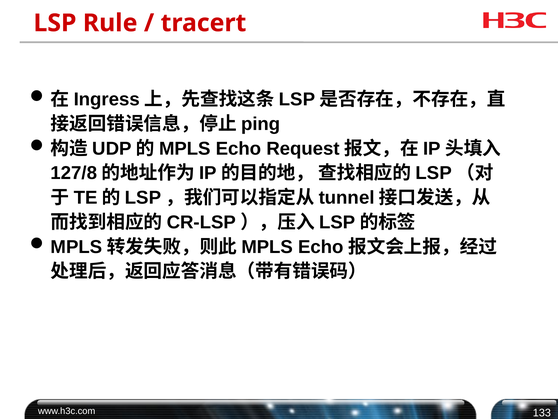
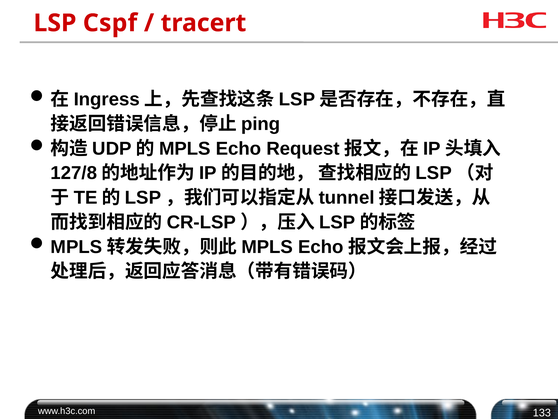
Rule: Rule -> Cspf (110, 23)
